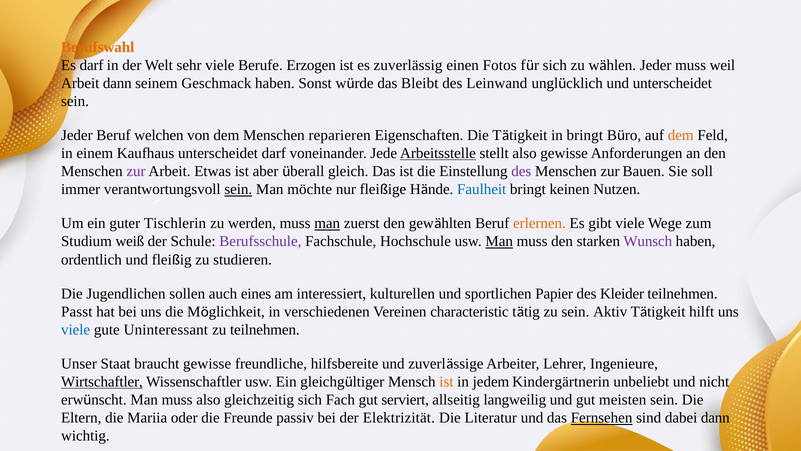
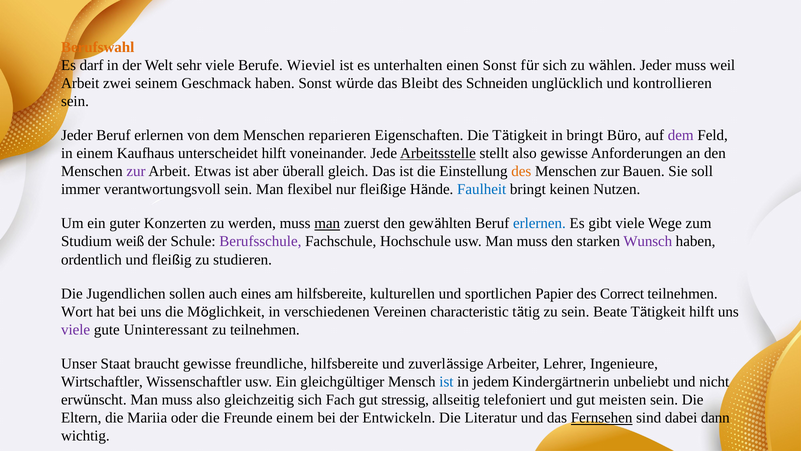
Erzogen: Erzogen -> Wieviel (311, 65)
zuverlässig: zuverlässig -> unterhalten (408, 65)
einen Fotos: Fotos -> Sonst (500, 65)
Arbeit dann: dann -> zwei (117, 83)
Leinwand: Leinwand -> Schneiden (497, 83)
und unterscheidet: unterscheidet -> kontrollieren (672, 83)
Jeder Beruf welchen: welchen -> erlernen (159, 135)
dem colour: orange -> purple (681, 135)
unterscheidet darf: darf -> hilft (274, 153)
des colour: purple -> orange (521, 171)
sein underline: present -> none (238, 189)
mӧchte: mӧchte -> flexibel (310, 189)
Tischlerin: Tischlerin -> Konzerten (175, 223)
erlernen colour: orange -> blue (539, 223)
Man underline: present -> none (499, 241)
am interessiert: interessiert -> hilfsbereite (332, 293)
Kleider: Kleider -> Correct (622, 293)
Passt: Passt -> Wort (77, 311)
Aktiv: Aktiv -> Beate (610, 311)
viele colour: blue -> purple (76, 329)
Wirtschaftler underline: present -> none (102, 381)
ist colour: orange -> blue (446, 381)
serviert: serviert -> stressig (405, 399)
langweilig: langweilig -> telefoniert (515, 399)
Freunde passiv: passiv -> einem (295, 417)
Elektrizität: Elektrizität -> Entwickeln (399, 417)
